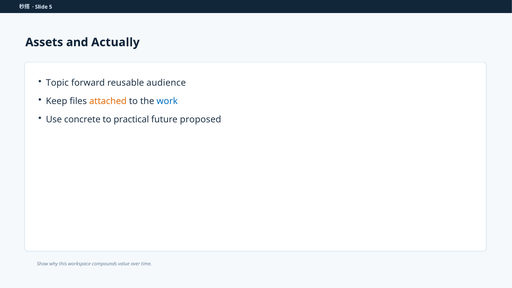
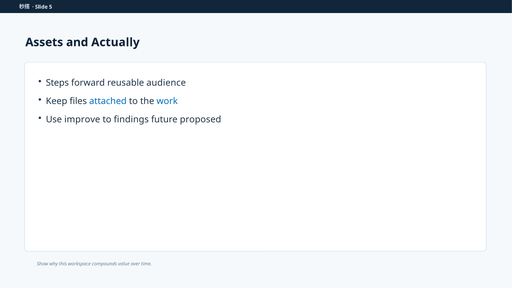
Topic: Topic -> Steps (57, 83)
attached colour: orange -> blue (108, 101)
concrete: concrete -> improve (82, 120)
practical: practical -> findings (131, 120)
